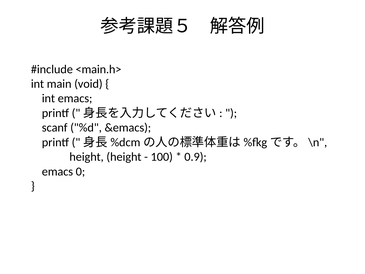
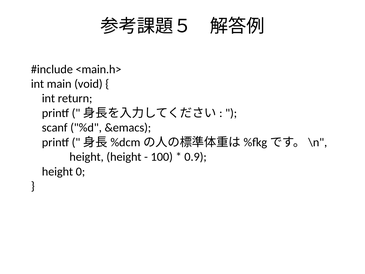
int emacs: emacs -> return (75, 98)
emacs: emacs -> height (57, 171)
